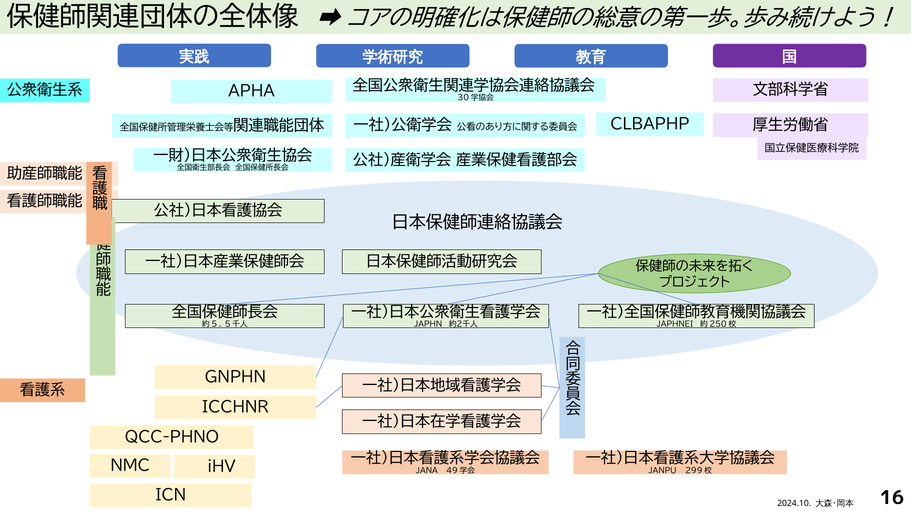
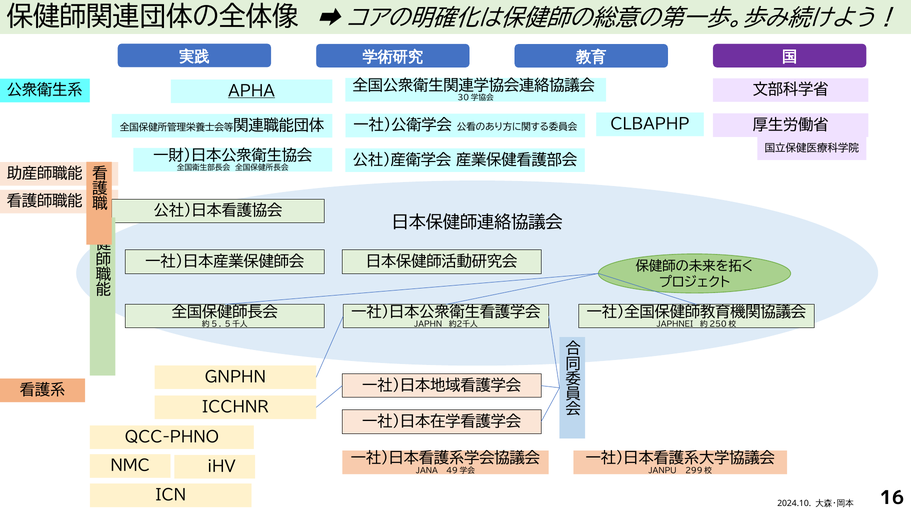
APHA underline: none -> present (252, 91)
